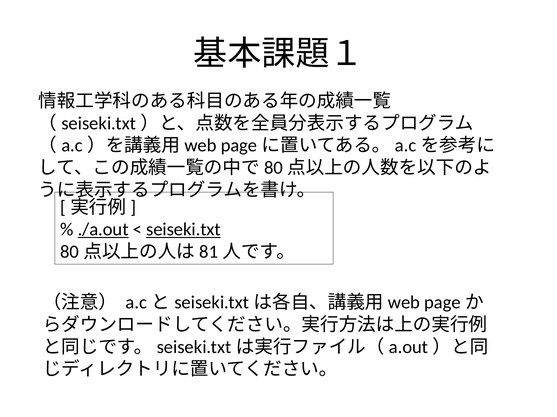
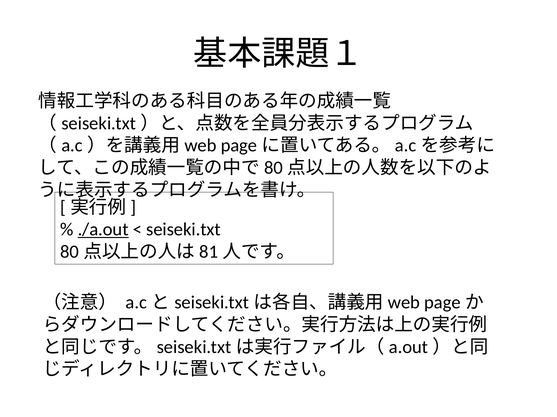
seiseki.txt underline: present -> none (183, 230)
